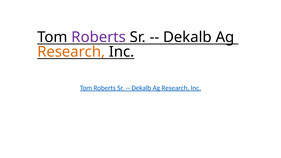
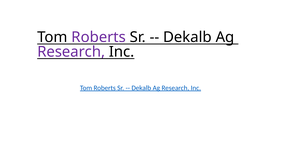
Research colour: orange -> purple (71, 52)
